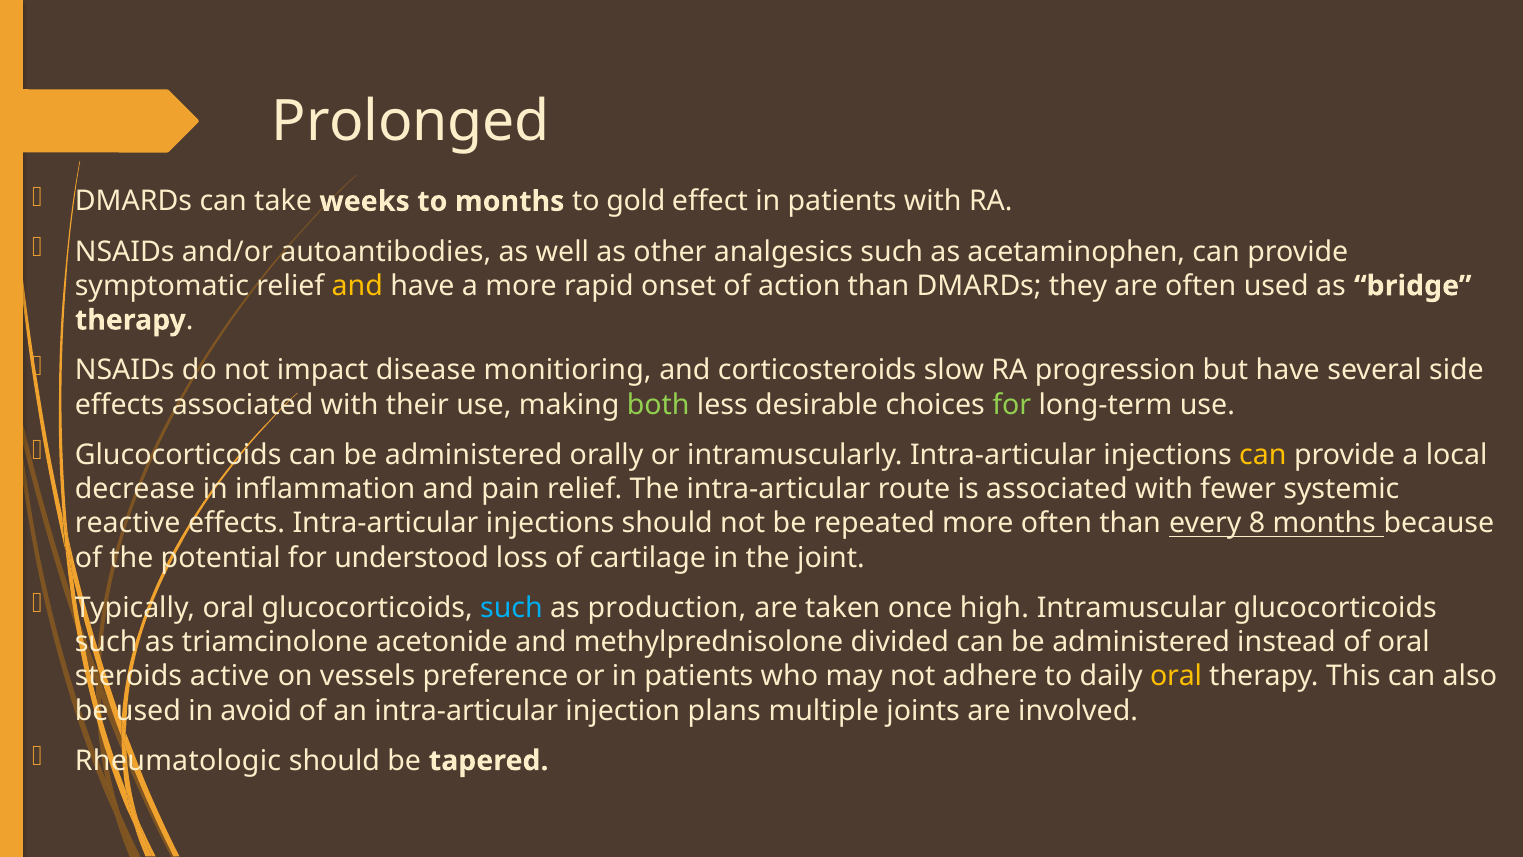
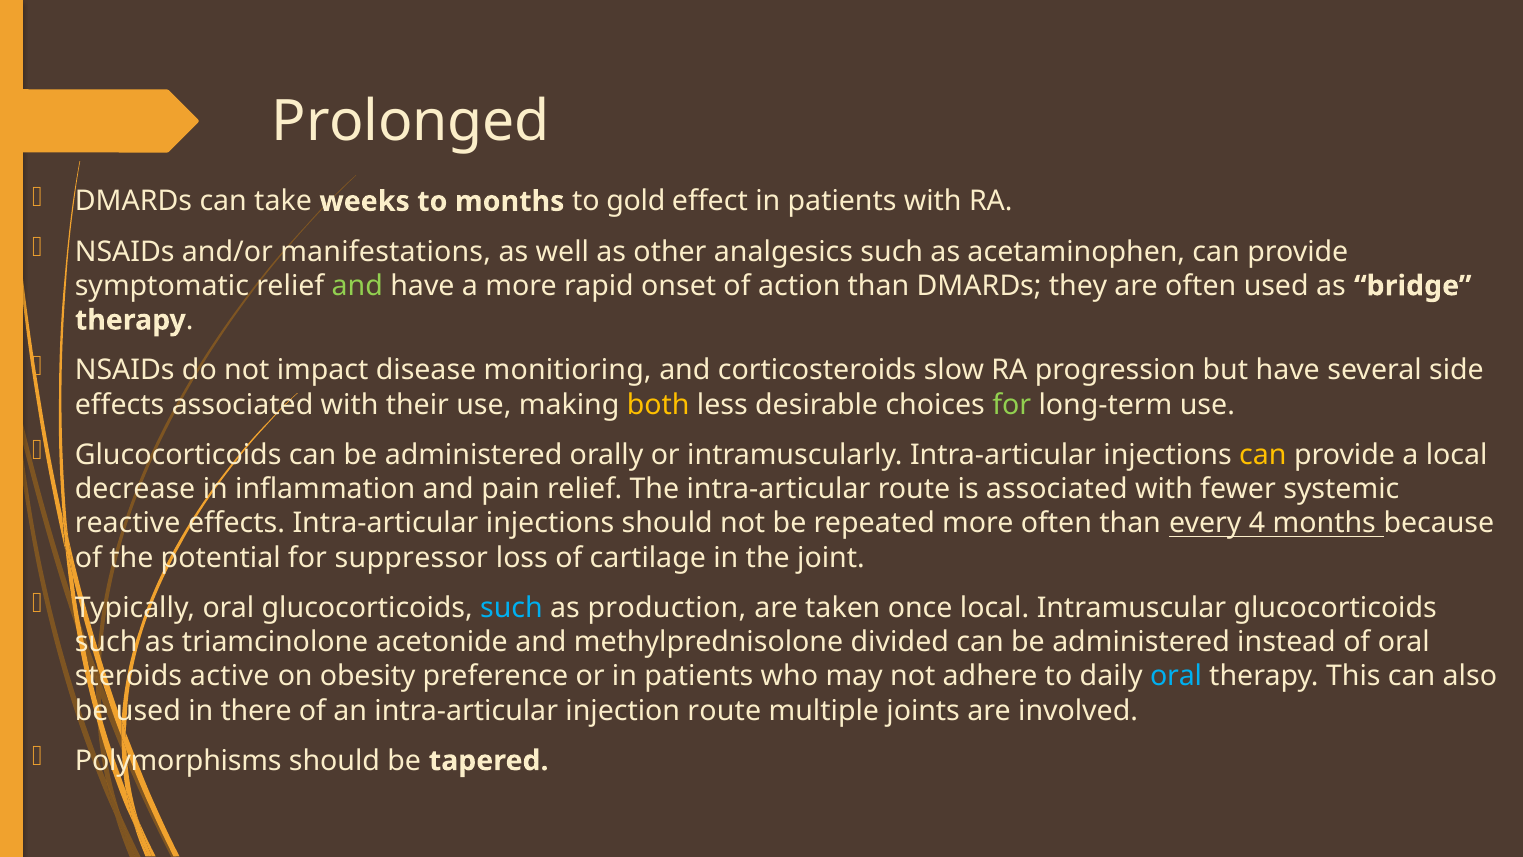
autoantibodies: autoantibodies -> manifestations (386, 251)
and colour: yellow -> light green (357, 286)
both colour: light green -> yellow (658, 404)
8: 8 -> 4 (1257, 523)
understood: understood -> suppressor (411, 557)
once high: high -> local (995, 608)
vessels: vessels -> obesity (368, 676)
oral colour: yellow -> light blue (1176, 676)
avoid: avoid -> there (256, 710)
injection plans: plans -> route (724, 710)
Rheumatologic: Rheumatologic -> Polymorphisms (178, 760)
